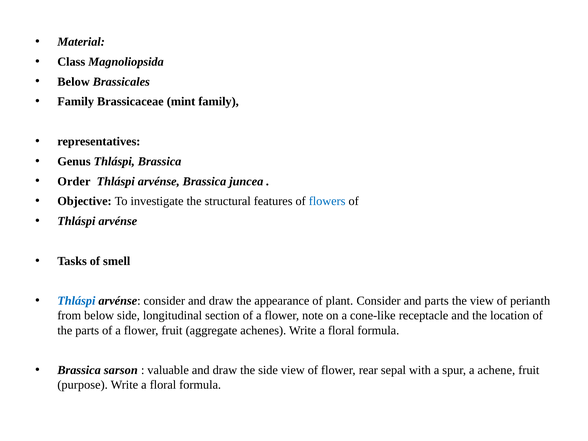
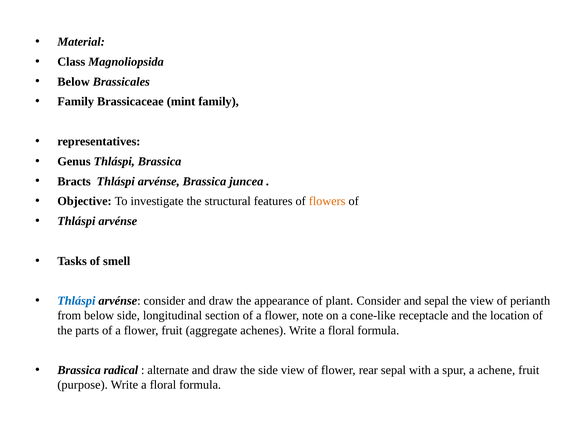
Order: Order -> Bracts (74, 181)
flowers colour: blue -> orange (327, 201)
and parts: parts -> sepal (437, 301)
sarson: sarson -> radical (121, 370)
valuable: valuable -> alternate (168, 370)
